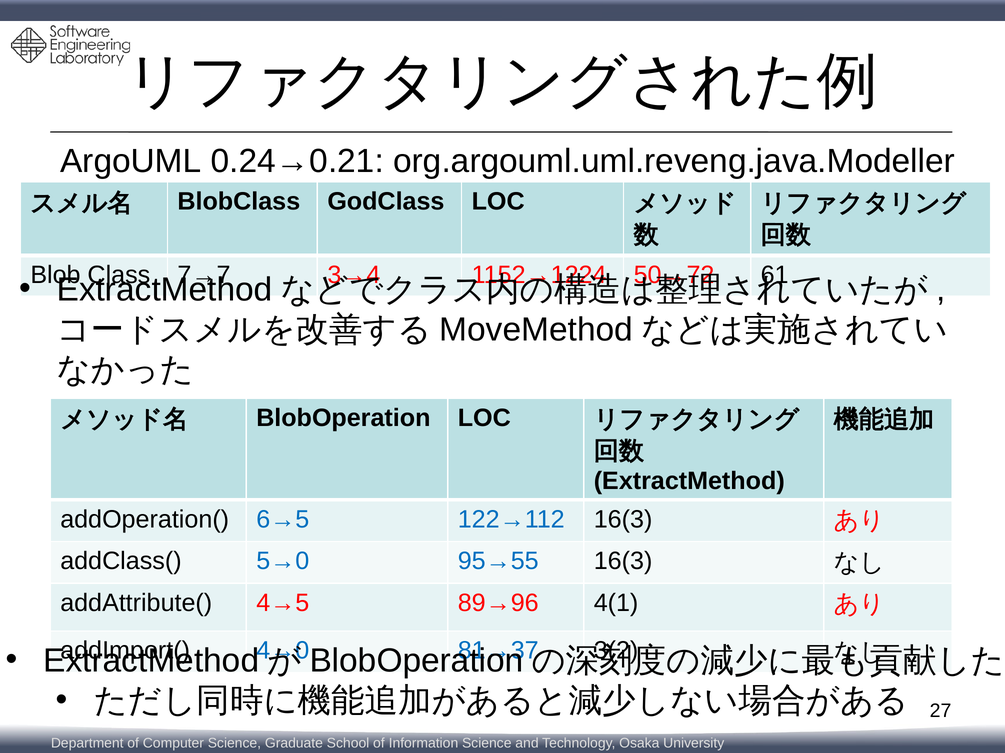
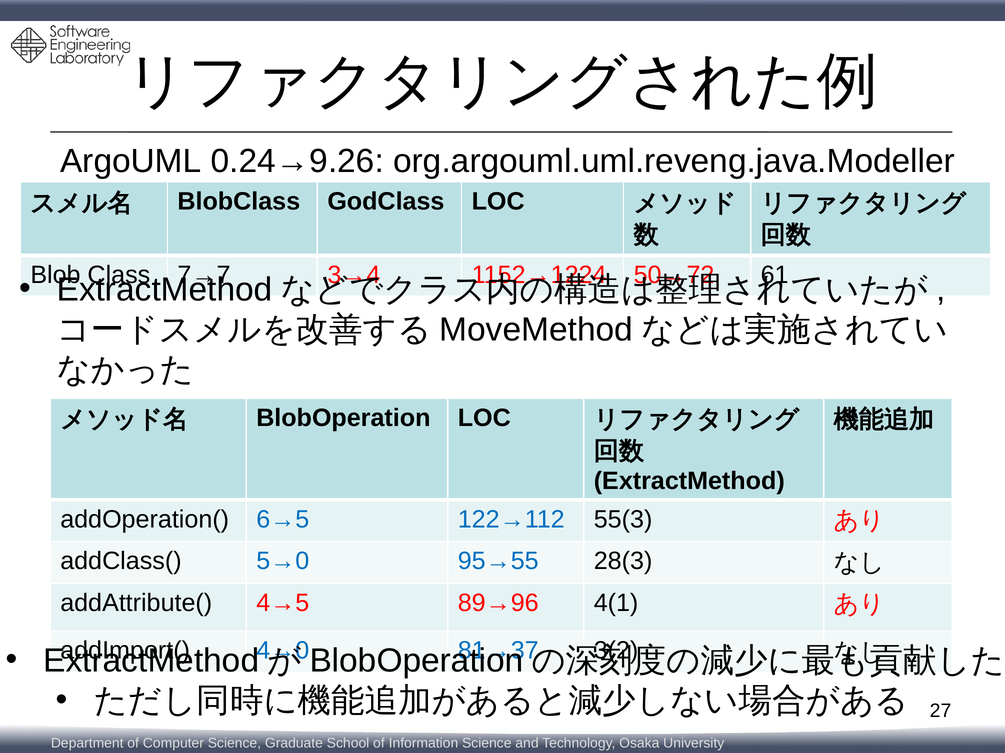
0.24→0.21: 0.24→0.21 -> 0.24→9.26 (297, 161)
122→112 16(3: 16(3 -> 55(3 (623, 520)
95→55 16(3: 16(3 -> 28(3 (623, 562)
